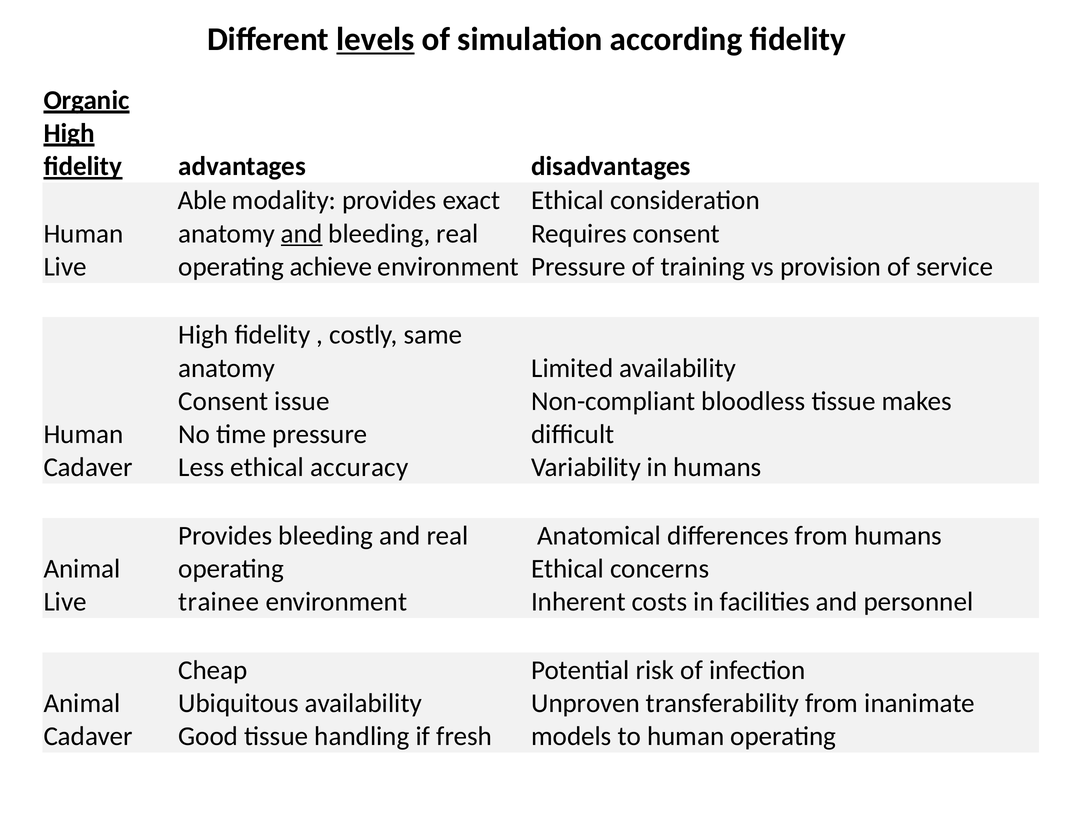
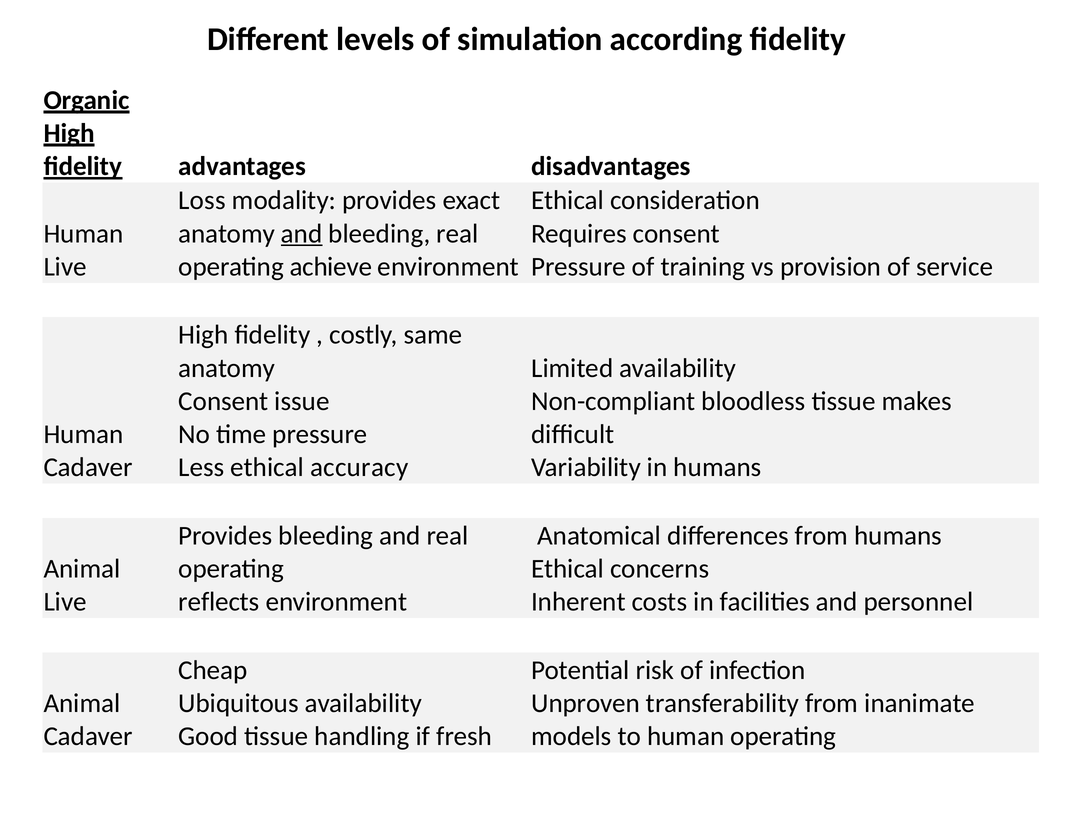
levels underline: present -> none (375, 39)
Able: Able -> Loss (202, 200)
trainee: trainee -> reflects (219, 602)
